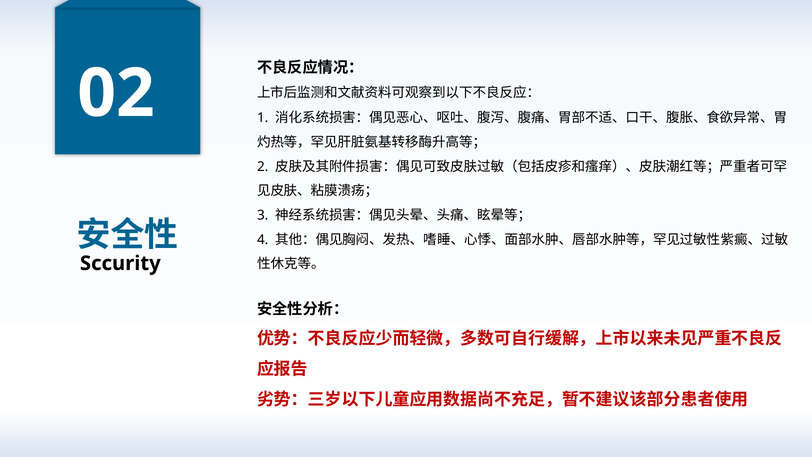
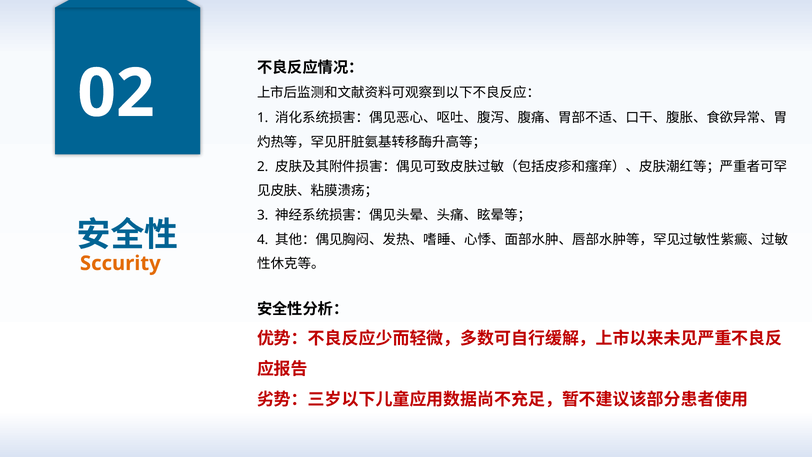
Sccurity colour: black -> orange (120, 263)
